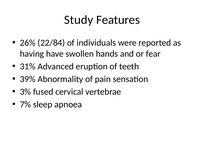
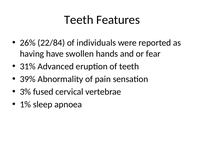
Study: Study -> Teeth (79, 20)
7%: 7% -> 1% (25, 104)
